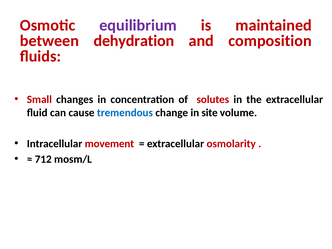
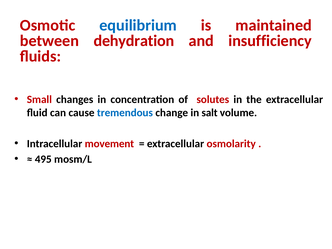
equilibrium colour: purple -> blue (138, 25)
composition: composition -> insufficiency (270, 41)
site: site -> salt (210, 113)
712: 712 -> 495 (43, 159)
